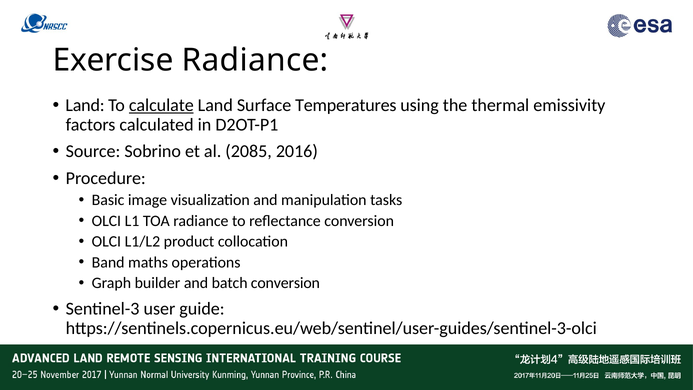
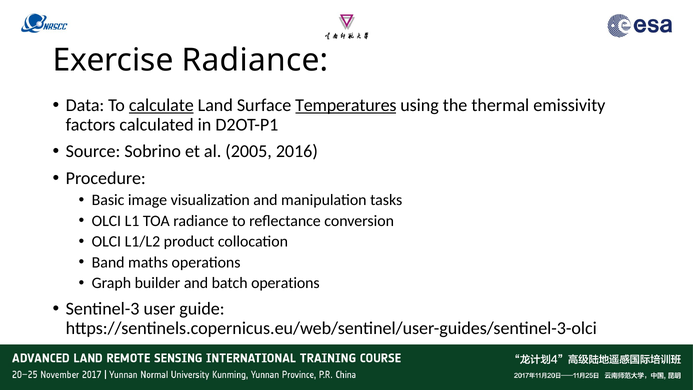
Land: Land -> Data (85, 105)
Temperatures underline: none -> present (346, 105)
2085: 2085 -> 2005 (249, 151)
batch conversion: conversion -> operations (285, 283)
